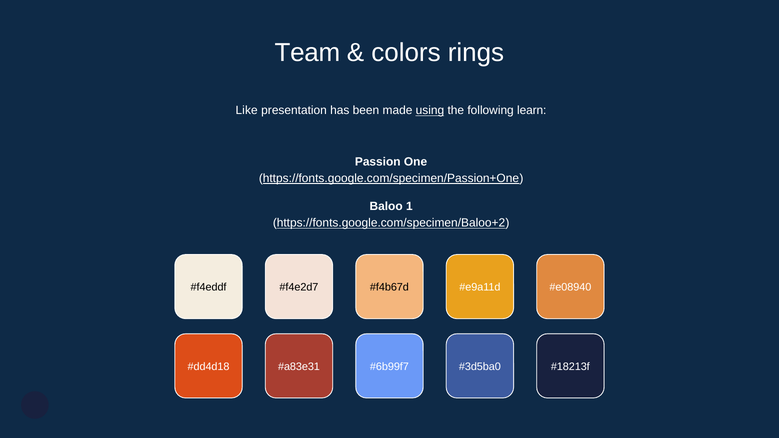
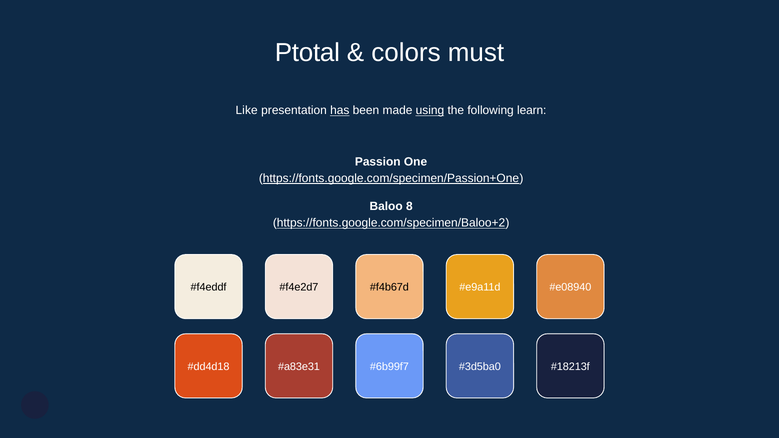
Team: Team -> Ptotal (307, 53)
rings: rings -> must (476, 53)
has underline: none -> present (340, 111)
1: 1 -> 8 (409, 207)
